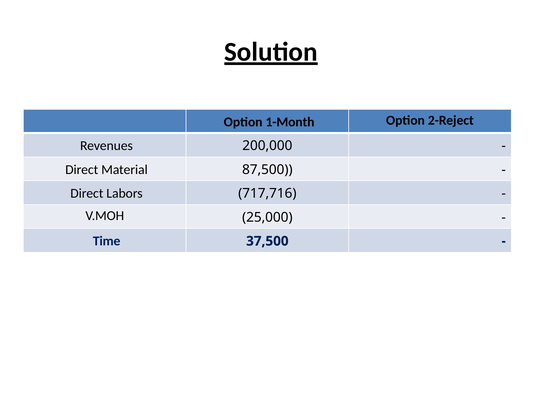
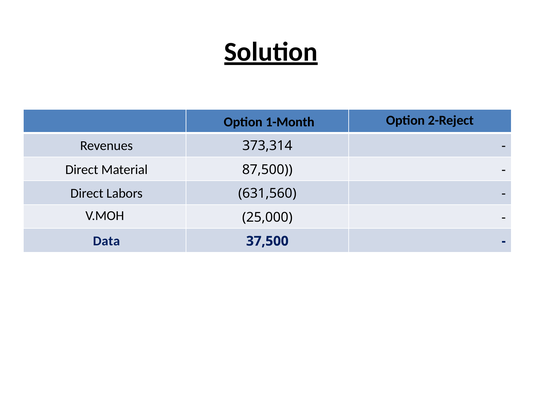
200,000: 200,000 -> 373,314 (267, 146)
717,716: 717,716 -> 631,560 (267, 194)
Time: Time -> Data (106, 241)
